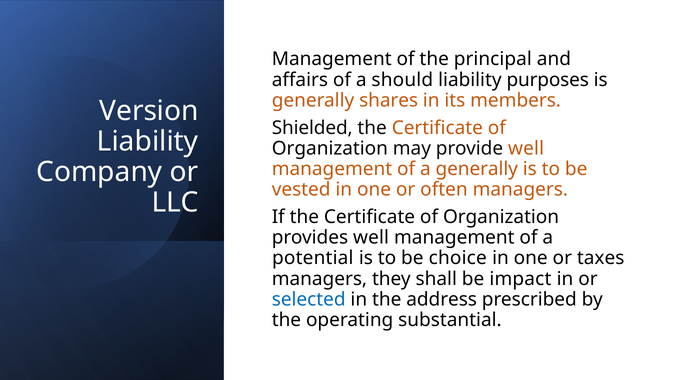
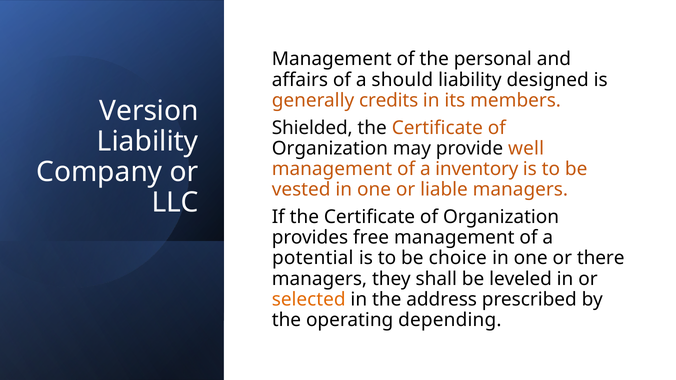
principal: principal -> personal (493, 59)
purposes: purposes -> designed (548, 80)
shares: shares -> credits (389, 100)
a generally: generally -> inventory (477, 169)
often: often -> liable (444, 190)
provides well: well -> free (371, 238)
taxes: taxes -> there (601, 258)
impact: impact -> leveled (521, 279)
selected colour: blue -> orange (309, 299)
substantial: substantial -> depending (450, 320)
